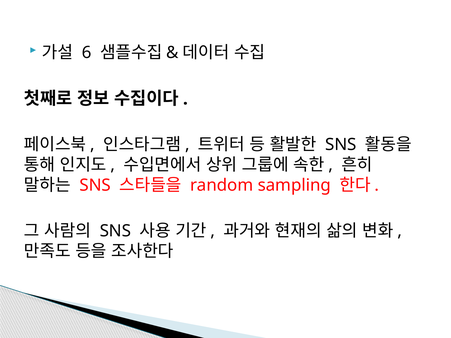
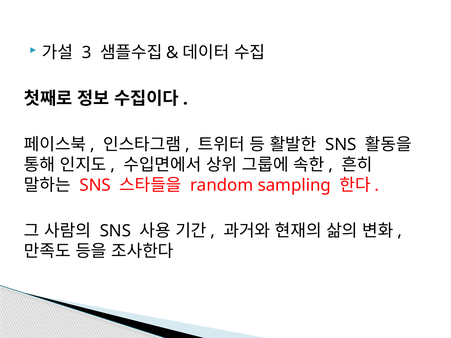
6: 6 -> 3 (87, 53)
